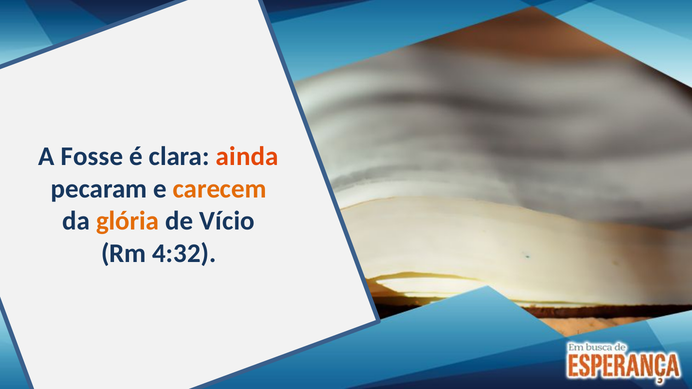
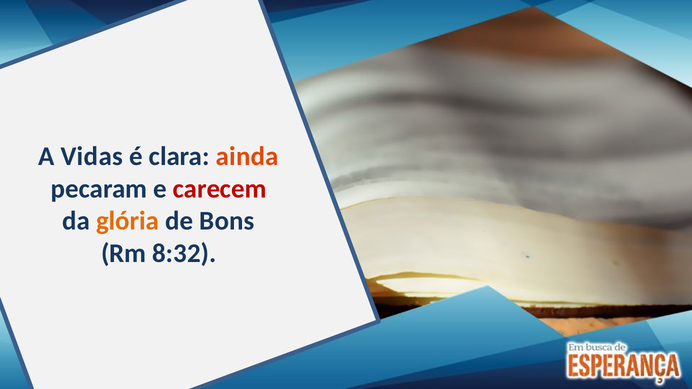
Fosse: Fosse -> Vidas (92, 156)
carecem colour: orange -> red (220, 189)
Vício: Vício -> Bons (227, 221)
4:32: 4:32 -> 8:32 (184, 253)
